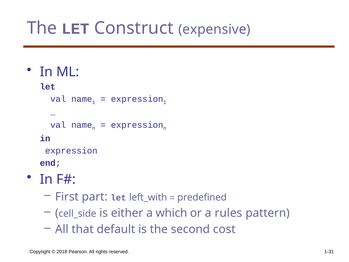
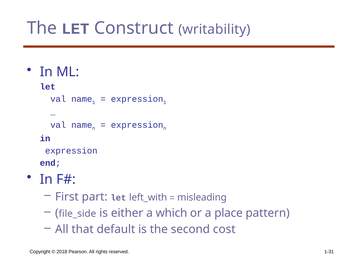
expensive: expensive -> writability (214, 29)
predefined: predefined -> misleading (202, 197)
cell_side: cell_side -> file_side (77, 214)
rules: rules -> place (229, 213)
